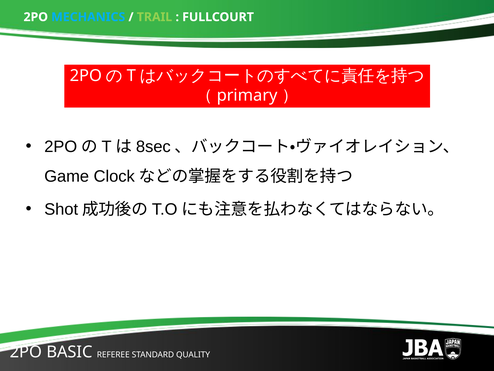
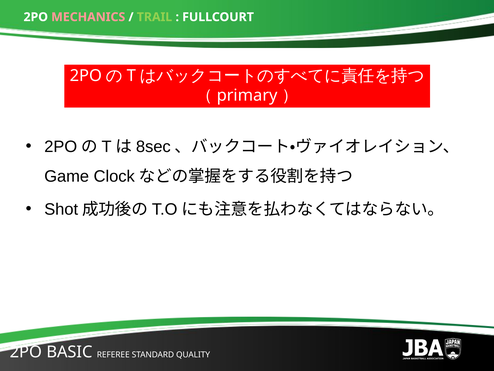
MECHANICS colour: light blue -> pink (88, 17)
